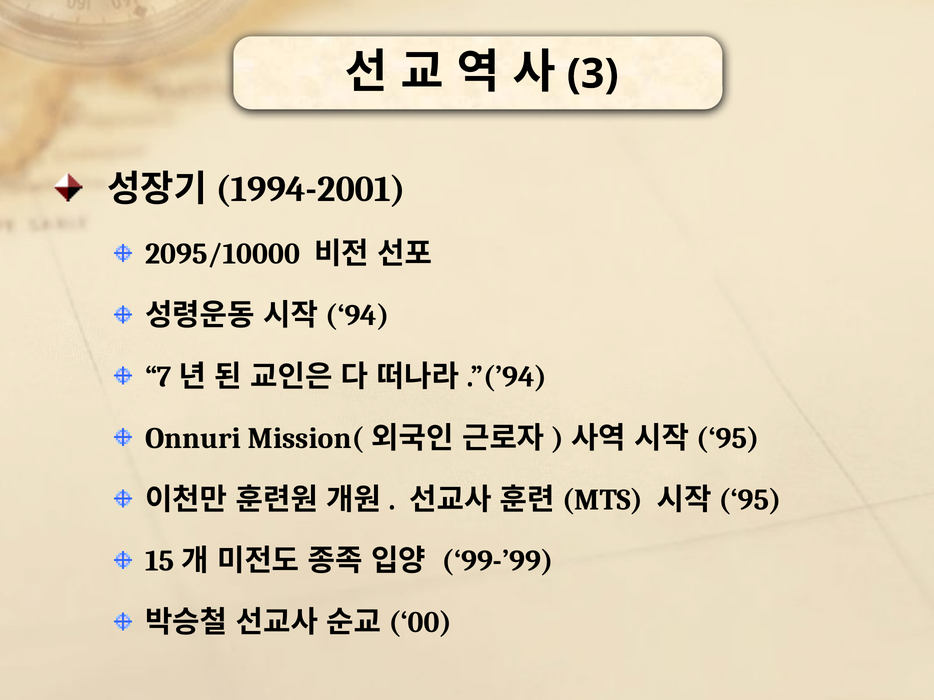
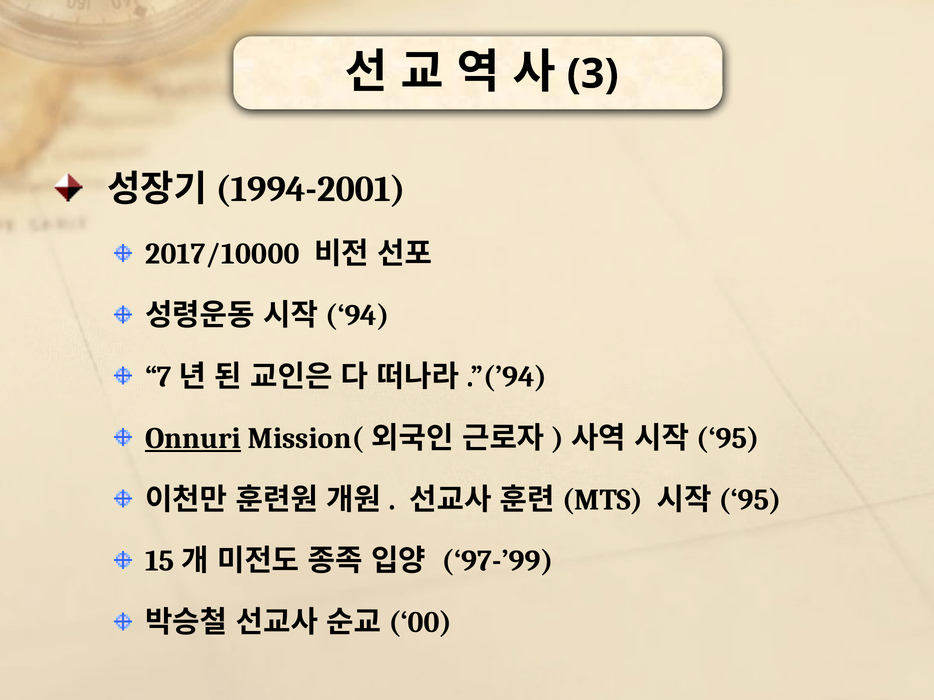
2095/10000: 2095/10000 -> 2017/10000 (222, 254)
Onnuri underline: none -> present (193, 439)
99-’99: 99-’99 -> 97-’99 (498, 562)
